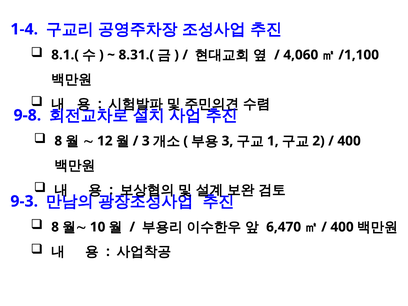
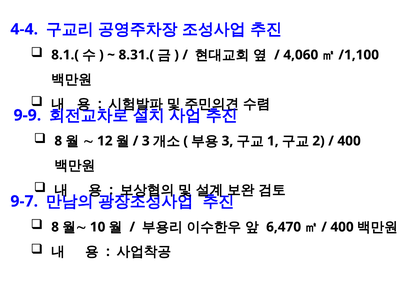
1-4: 1-4 -> 4-4 (24, 29)
9-8: 9-8 -> 9-9 (27, 115)
9-3: 9-3 -> 9-7 (24, 201)
